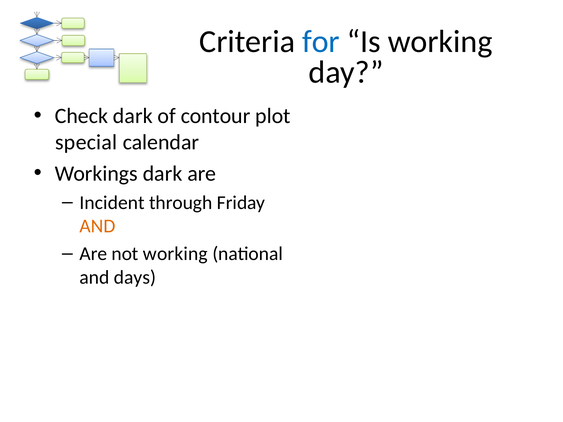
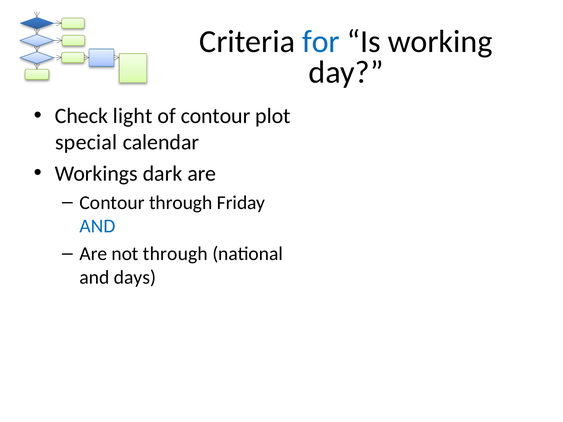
Check dark: dark -> light (133, 116)
Incident: Incident -> Contour (112, 203)
AND colour: orange -> blue (97, 226)
not working: working -> through (175, 254)
